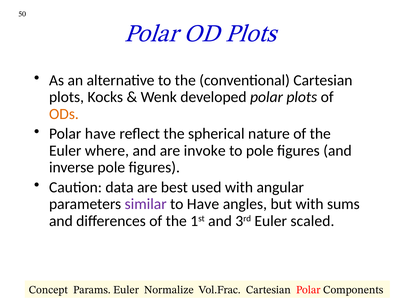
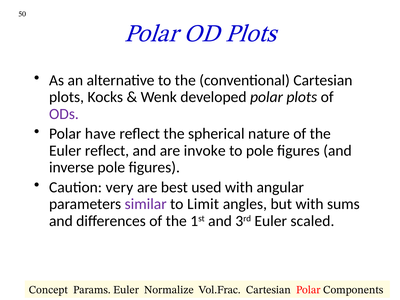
ODs colour: orange -> purple (64, 114)
Euler where: where -> reflect (107, 151)
data: data -> very (119, 187)
to Have: Have -> Limit (203, 204)
